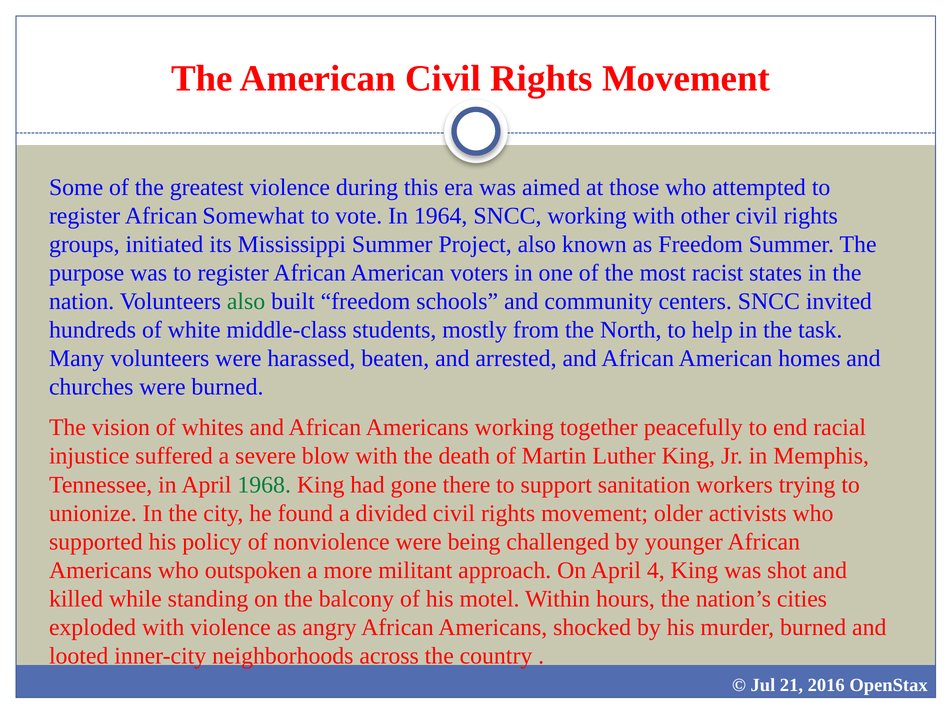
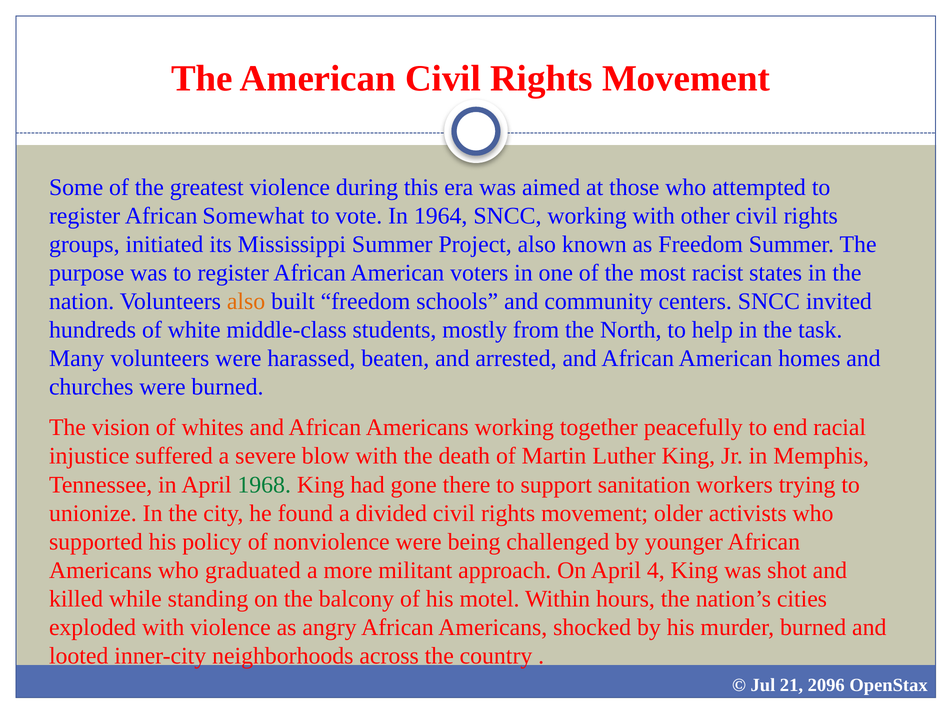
also colour: green -> orange (246, 301)
outspoken: outspoken -> graduated (253, 570)
2016: 2016 -> 2096 (826, 685)
